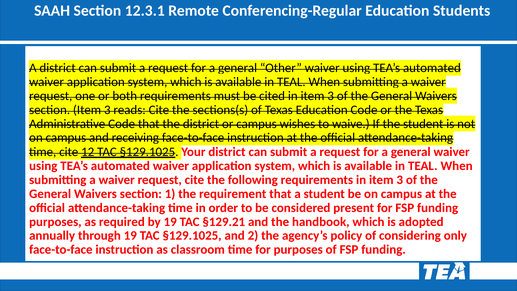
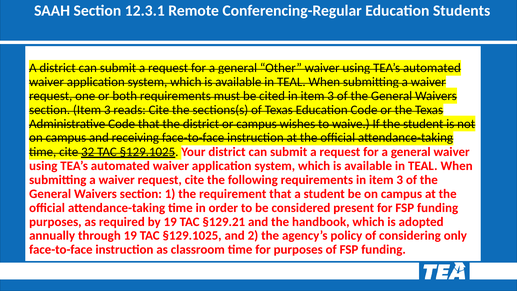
12: 12 -> 32 (88, 152)
